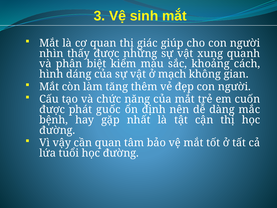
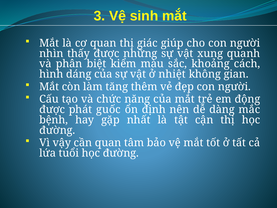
mạch: mạch -> nhiệt (172, 74)
cuốn: cuốn -> động (247, 99)
